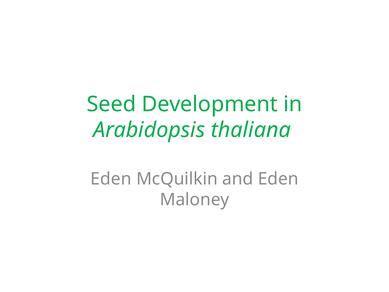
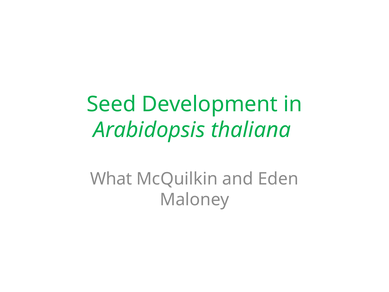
Eden: Eden -> What (111, 179)
